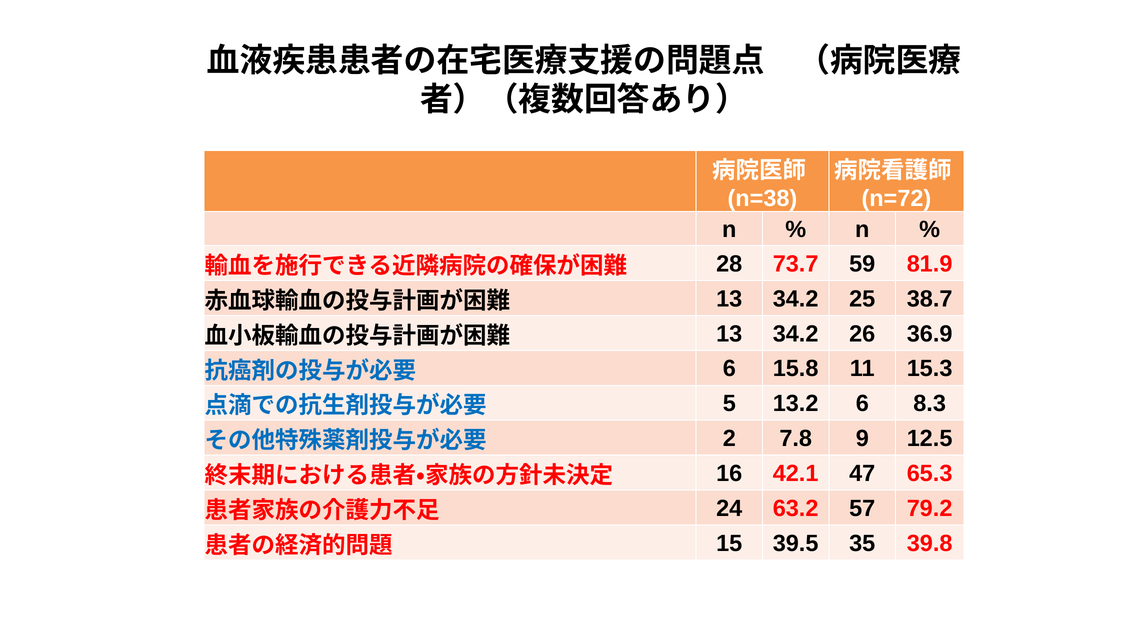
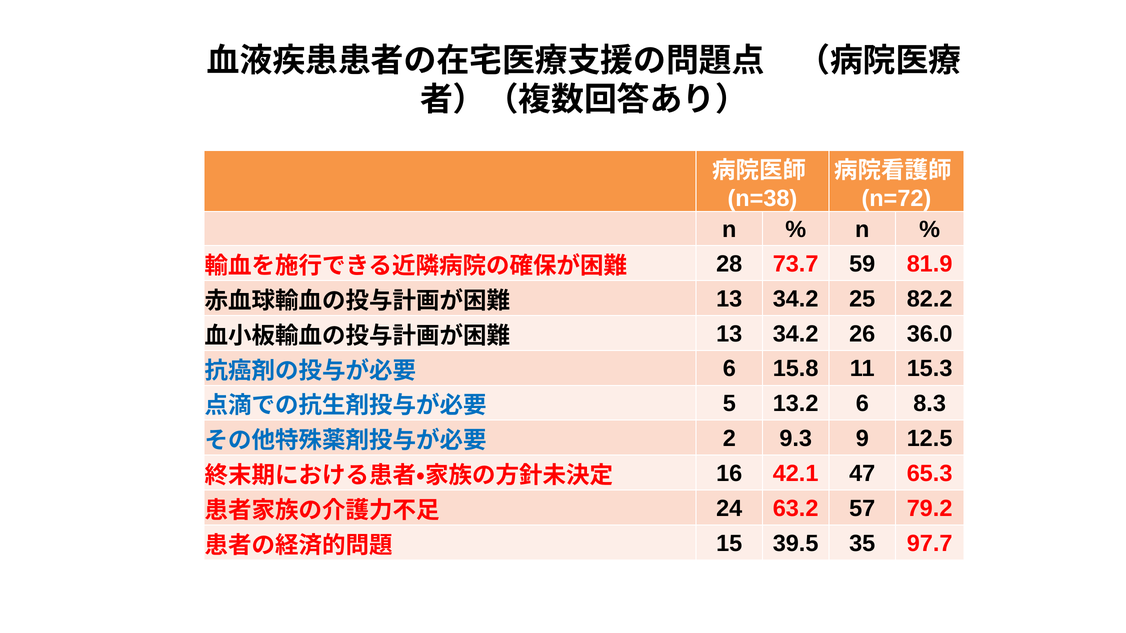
38.7: 38.7 -> 82.2 (930, 299)
36.9: 36.9 -> 36.0 (930, 334)
7.8: 7.8 -> 9.3 (796, 439)
39.8: 39.8 -> 97.7 (930, 544)
